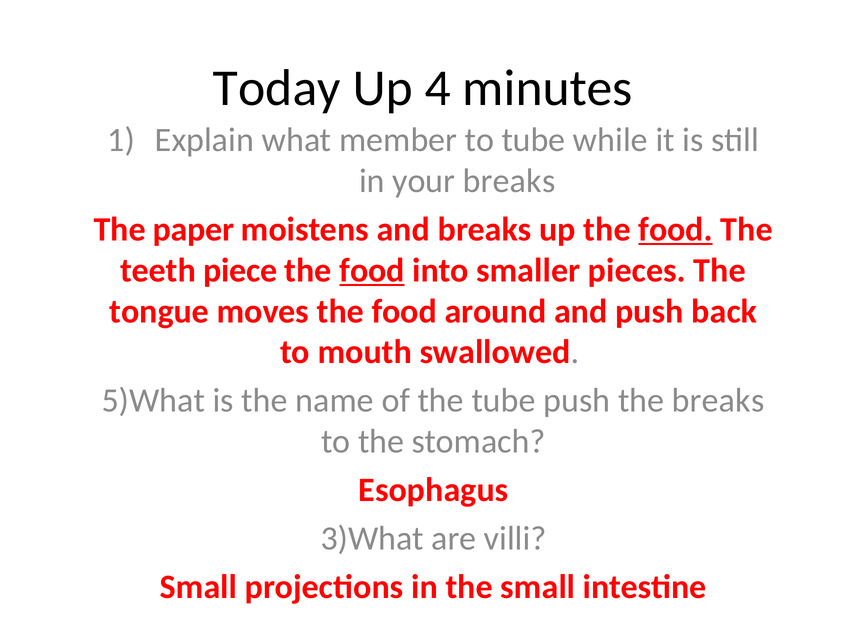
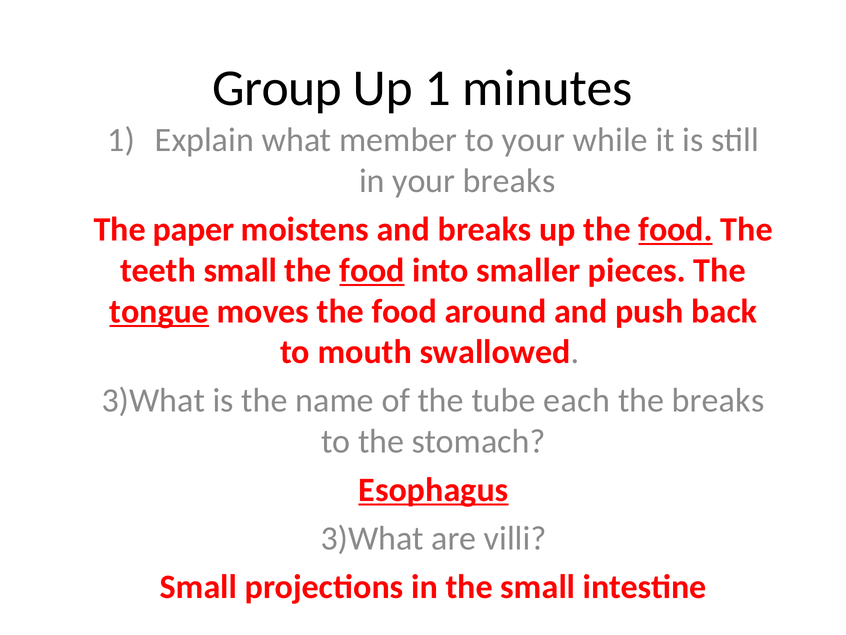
Today: Today -> Group (277, 88)
Up 4: 4 -> 1 (438, 88)
to tube: tube -> your (533, 140)
teeth piece: piece -> small (240, 270)
tongue underline: none -> present (159, 311)
5)What: 5)What -> 3)What (153, 400)
tube push: push -> each (577, 400)
Esophagus underline: none -> present (433, 490)
